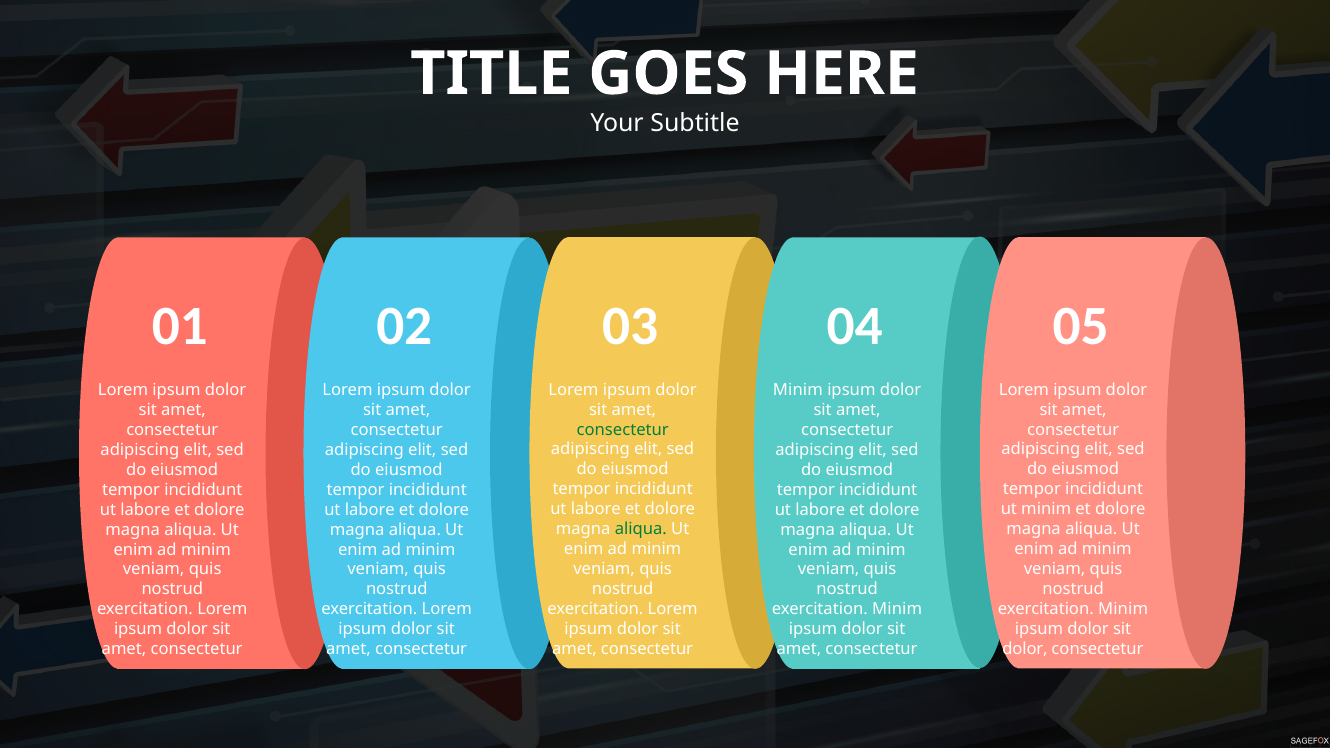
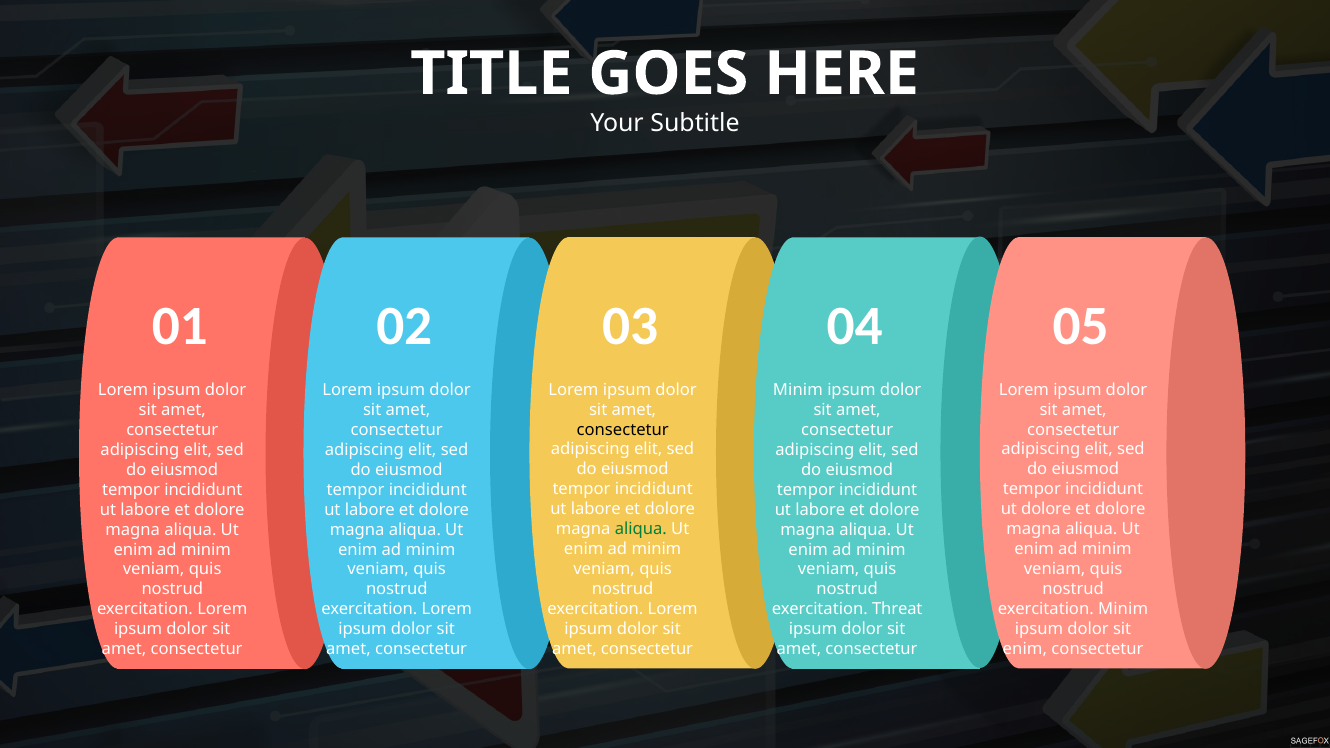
consectetur colour: green -> black (623, 430)
ut minim: minim -> dolore (1046, 509)
Minim: Minim -> Threat (897, 610)
dolor: dolor -> enim (1025, 649)
